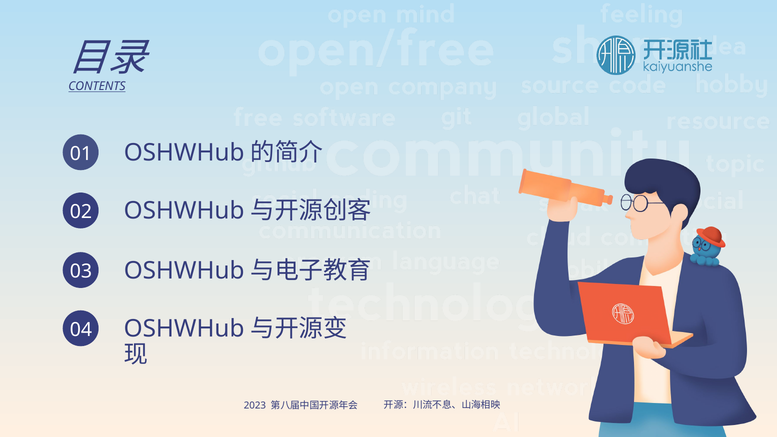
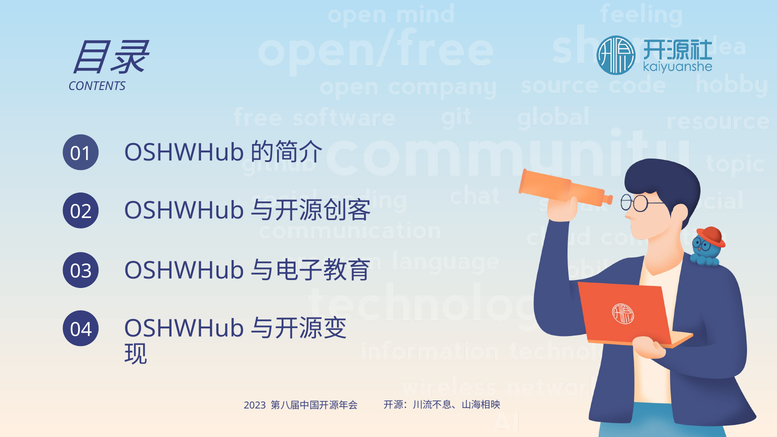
CONTENTS underline: present -> none (97, 87)
